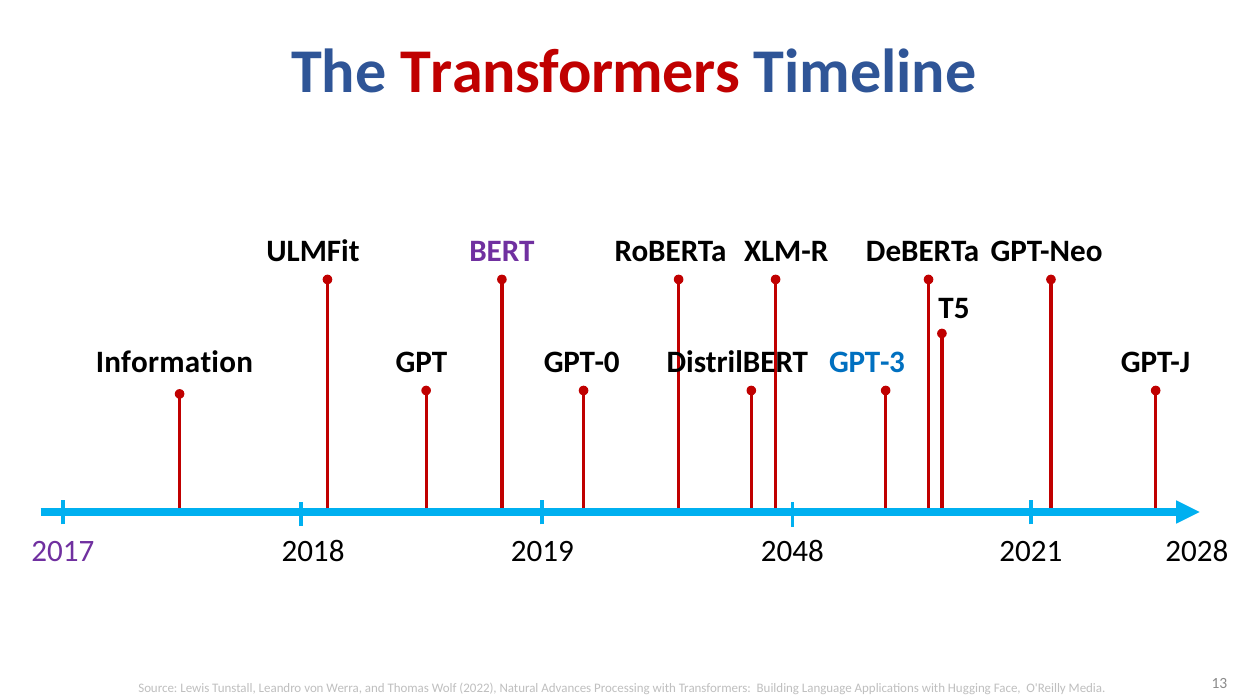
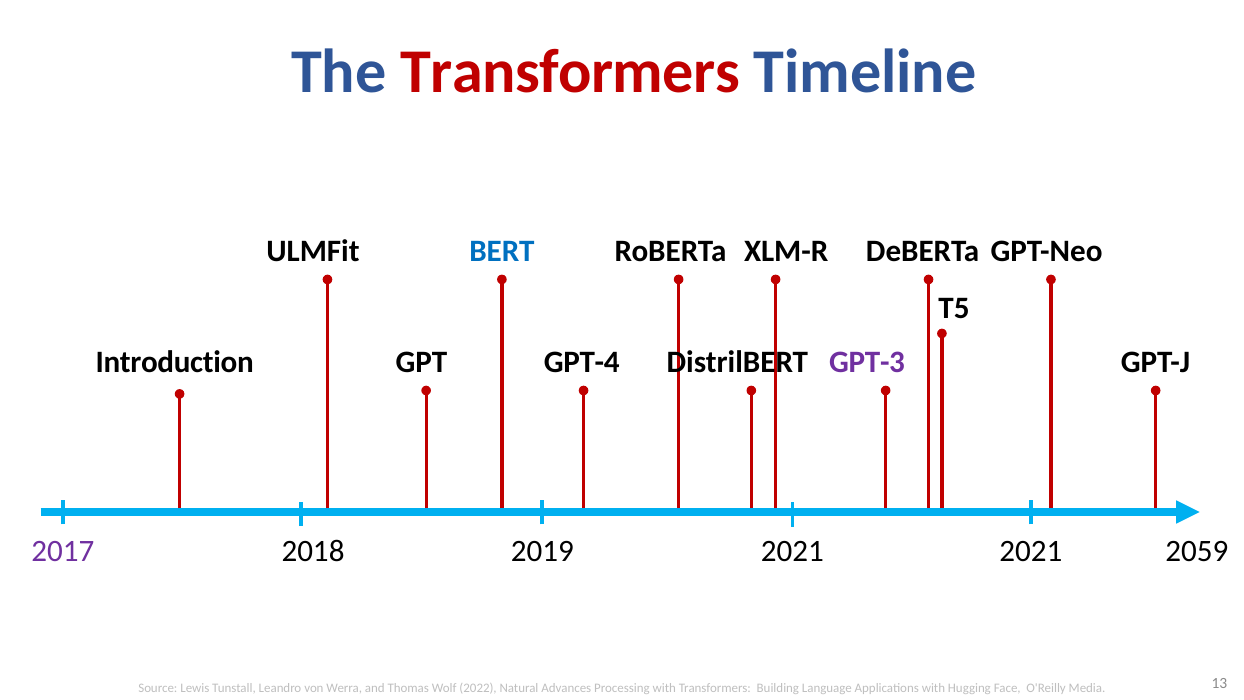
BERT colour: purple -> blue (502, 251)
Information: Information -> Introduction (175, 363)
GPT-0: GPT-0 -> GPT-4 (582, 363)
GPT-3 colour: blue -> purple (867, 363)
2019 2048: 2048 -> 2021 (792, 551)
2028: 2028 -> 2059 (1197, 551)
